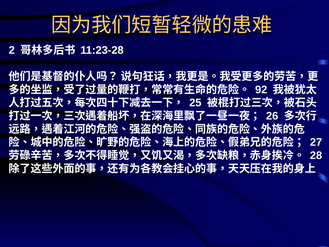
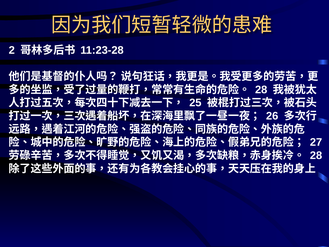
92: 92 -> 28 (261, 90)
